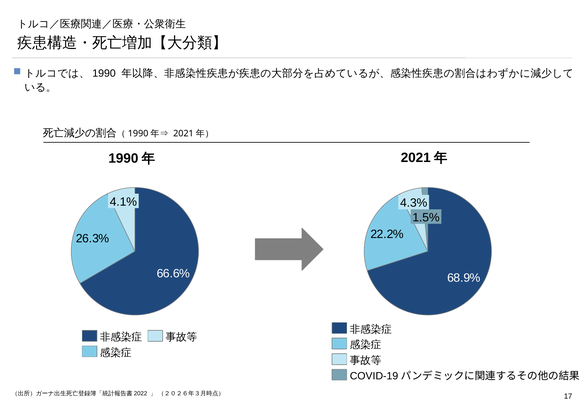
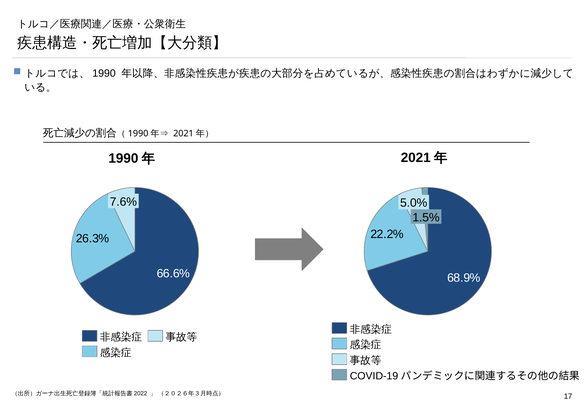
4.1%: 4.1% -> 7.6% (123, 201)
4.3%: 4.3% -> 5.0% (414, 203)
